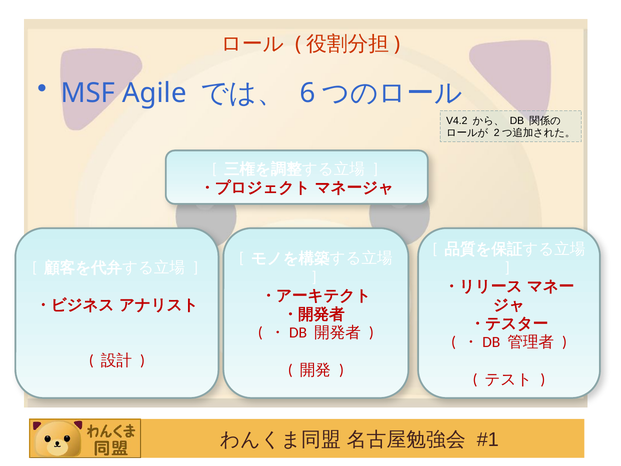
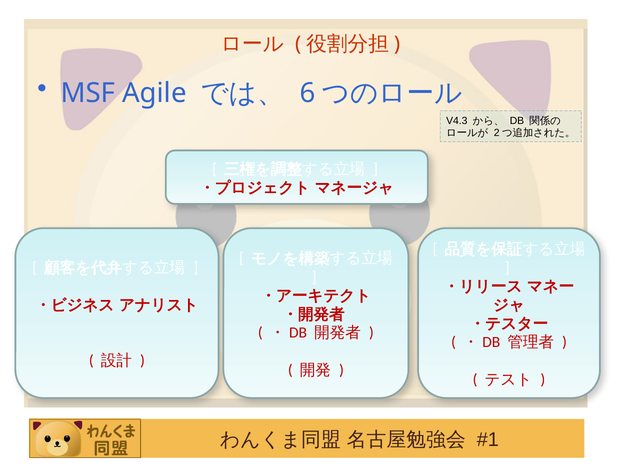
V4.2: V4.2 -> V4.3 (457, 121)
